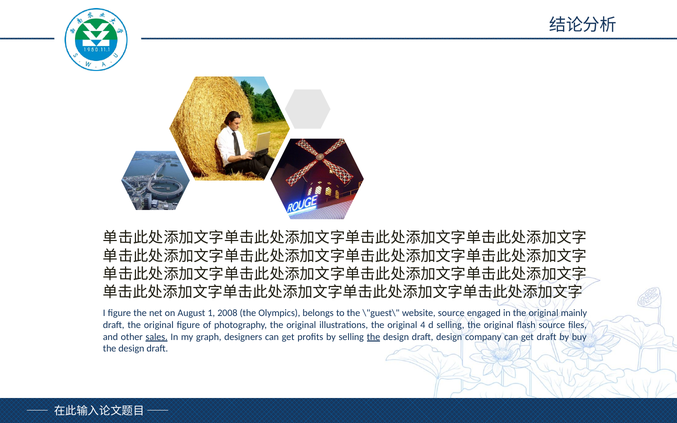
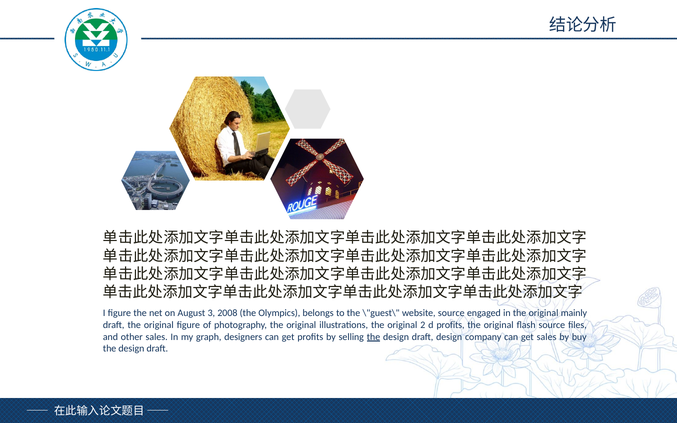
1: 1 -> 3 (211, 313)
4: 4 -> 2 (423, 325)
d selling: selling -> profits (450, 325)
sales underline: present -> none (157, 337)
get draft: draft -> sales (547, 337)
